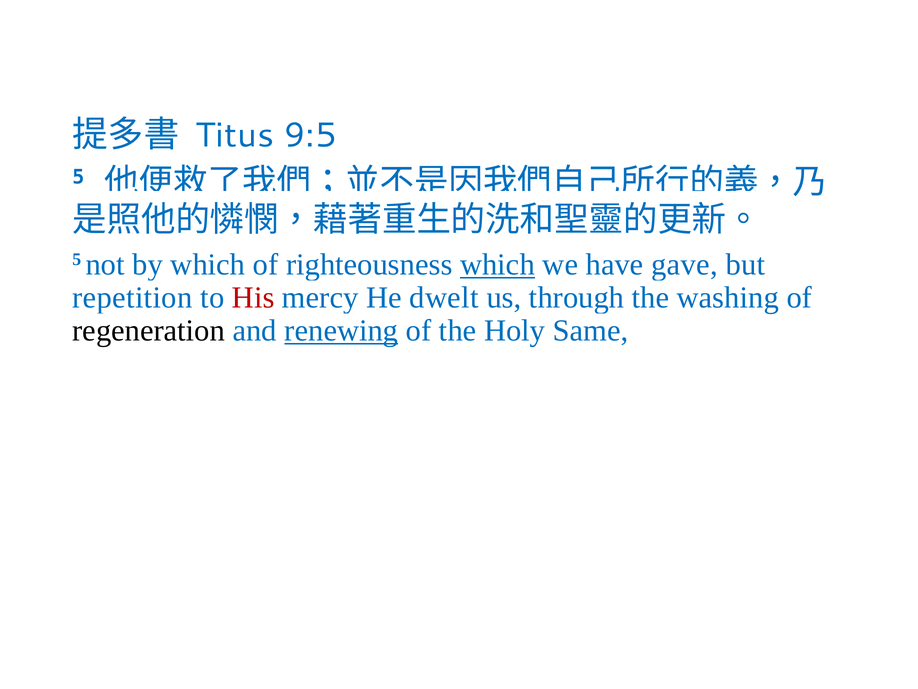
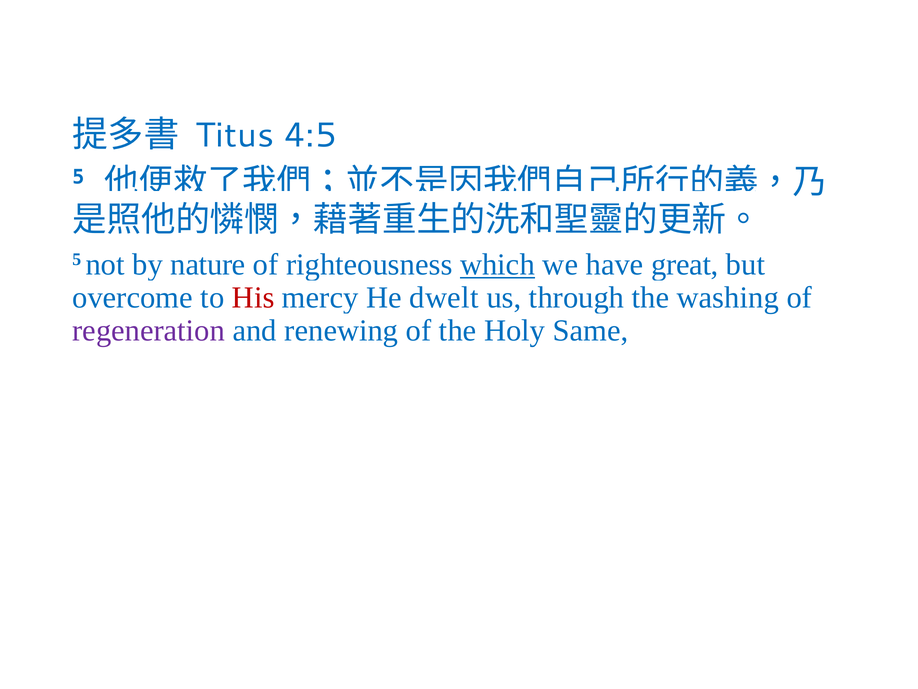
9:5: 9:5 -> 4:5 (310, 135)
by which: which -> nature (208, 264)
gave: gave -> great (685, 264)
repetition: repetition -> overcome (133, 297)
regeneration colour: black -> purple (149, 330)
renewing underline: present -> none (341, 330)
